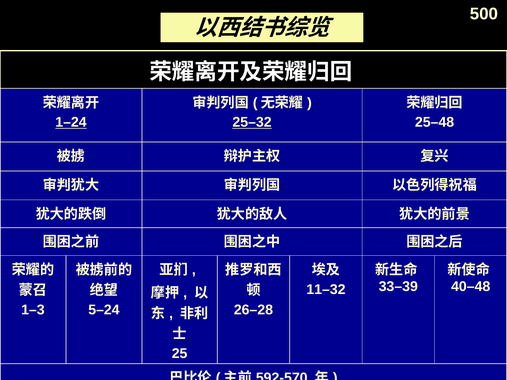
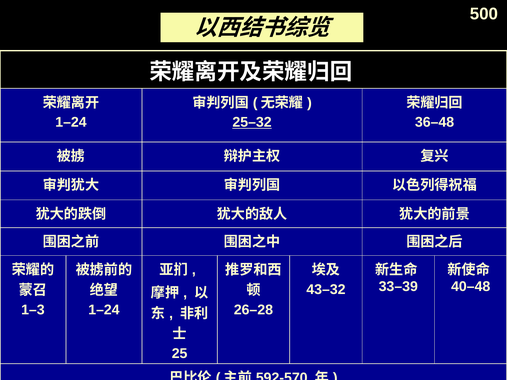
1–24 underline: present -> none (71, 122)
25–48: 25–48 -> 36–48 (435, 122)
11–32: 11–32 -> 43–32 (326, 290)
5–24: 5–24 -> 1–24 (104, 310)
